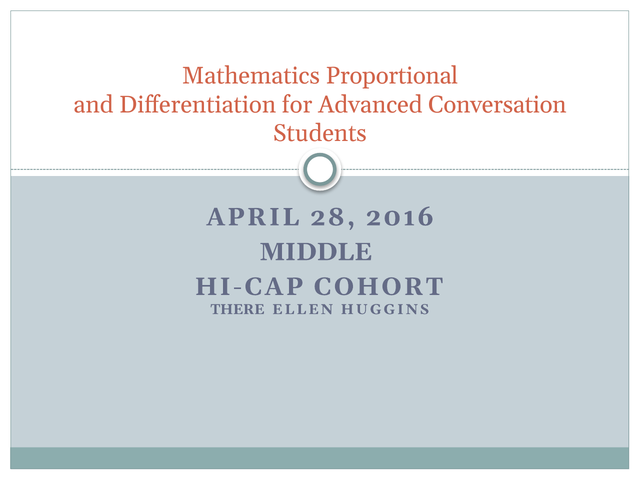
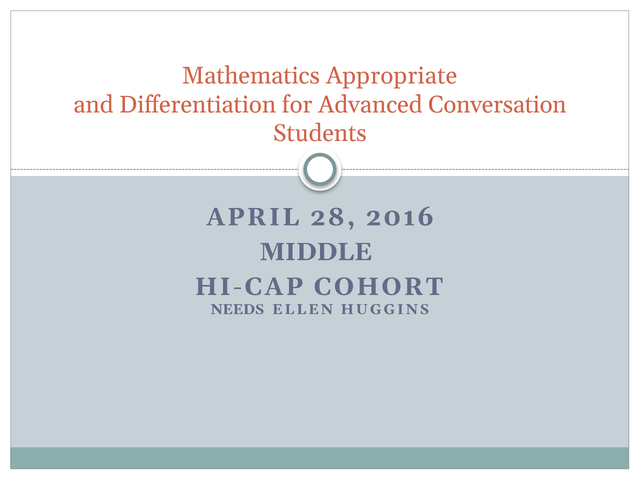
Proportional: Proportional -> Appropriate (392, 76)
THERE: THERE -> NEEDS (237, 309)
